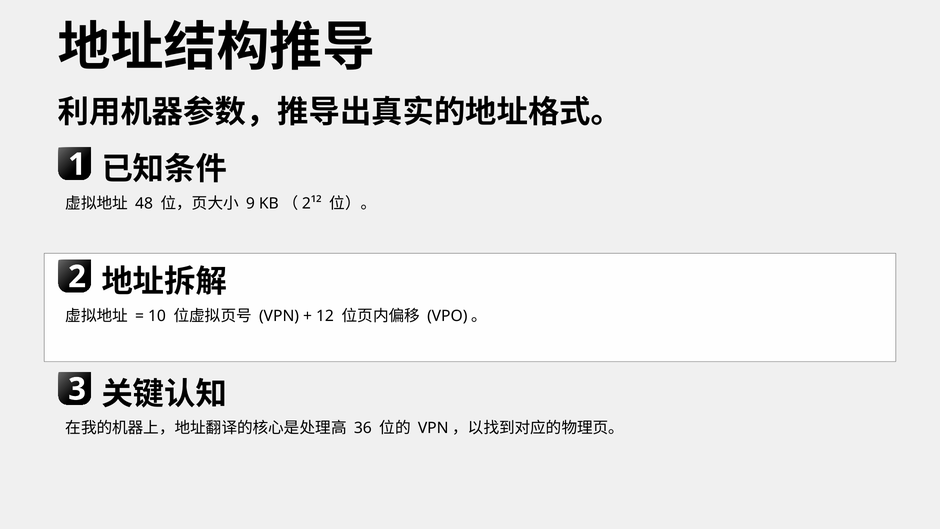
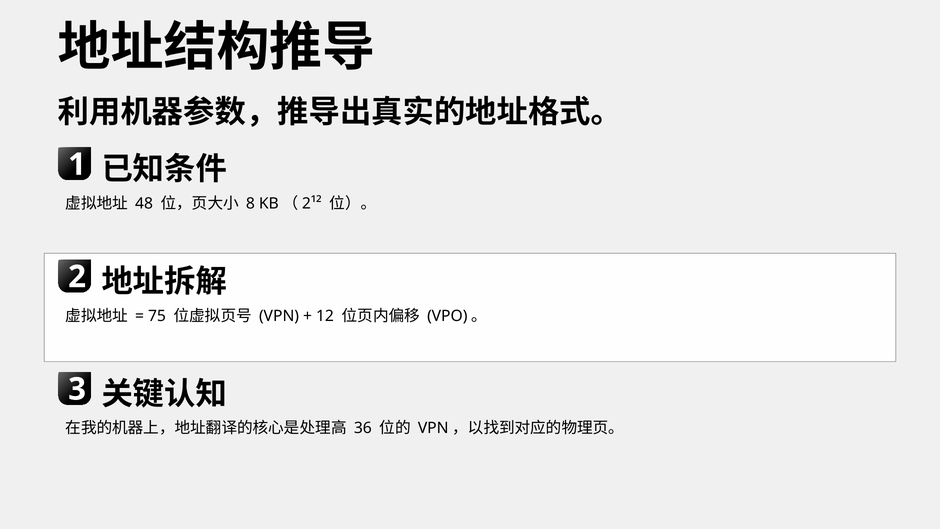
9: 9 -> 8 (250, 203)
10: 10 -> 75 (157, 316)
